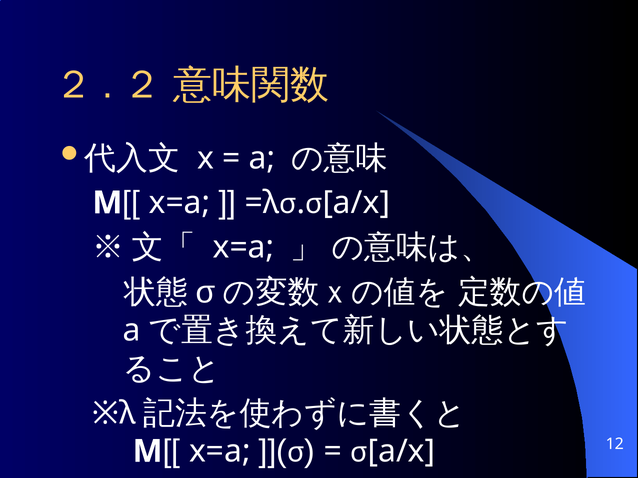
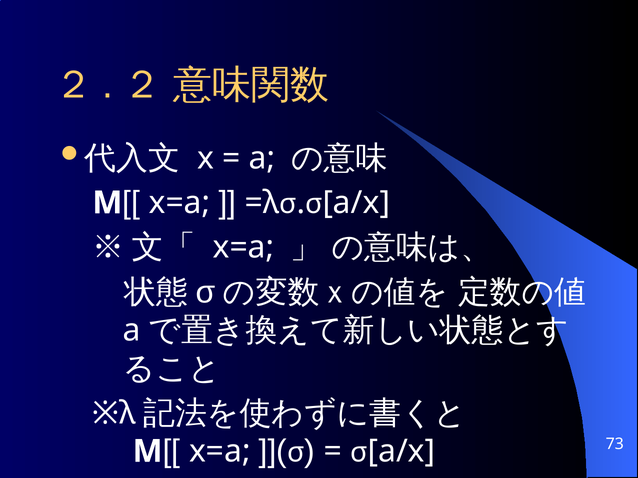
12: 12 -> 73 (615, 445)
